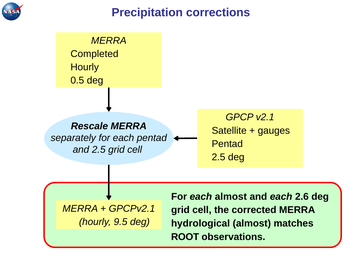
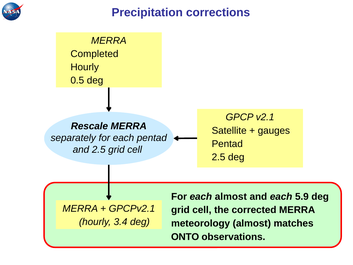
2.6: 2.6 -> 5.9 (302, 196)
9.5: 9.5 -> 3.4 (121, 222)
hydrological: hydrological -> meteorology (201, 223)
ROOT: ROOT -> ONTO (185, 237)
